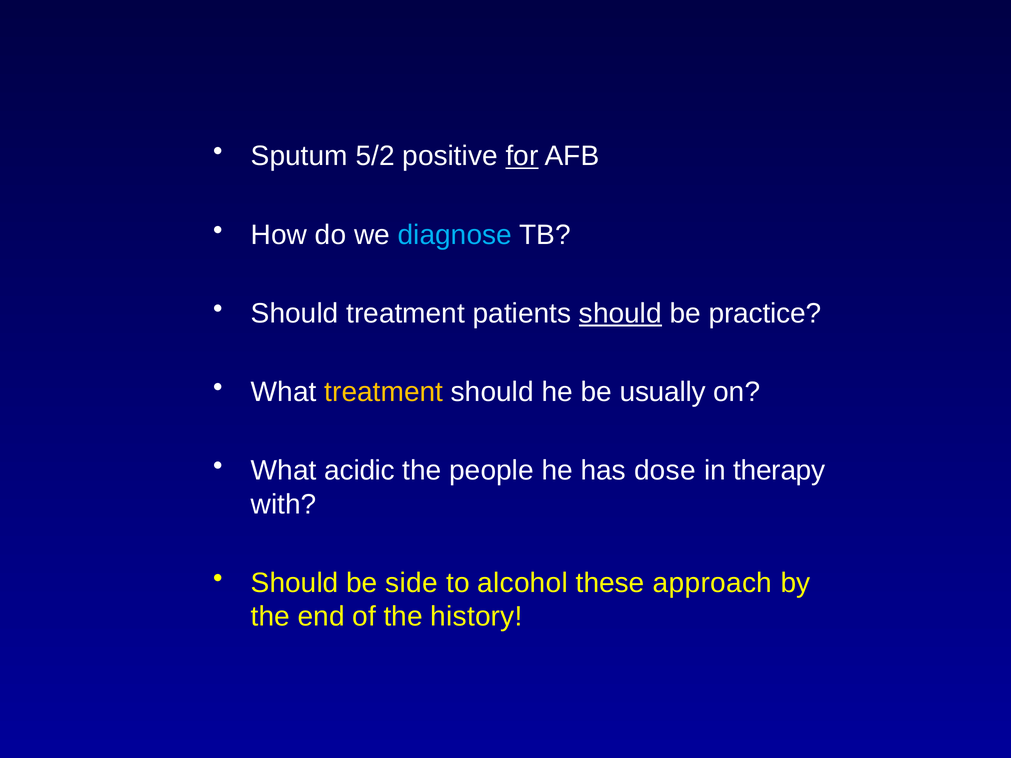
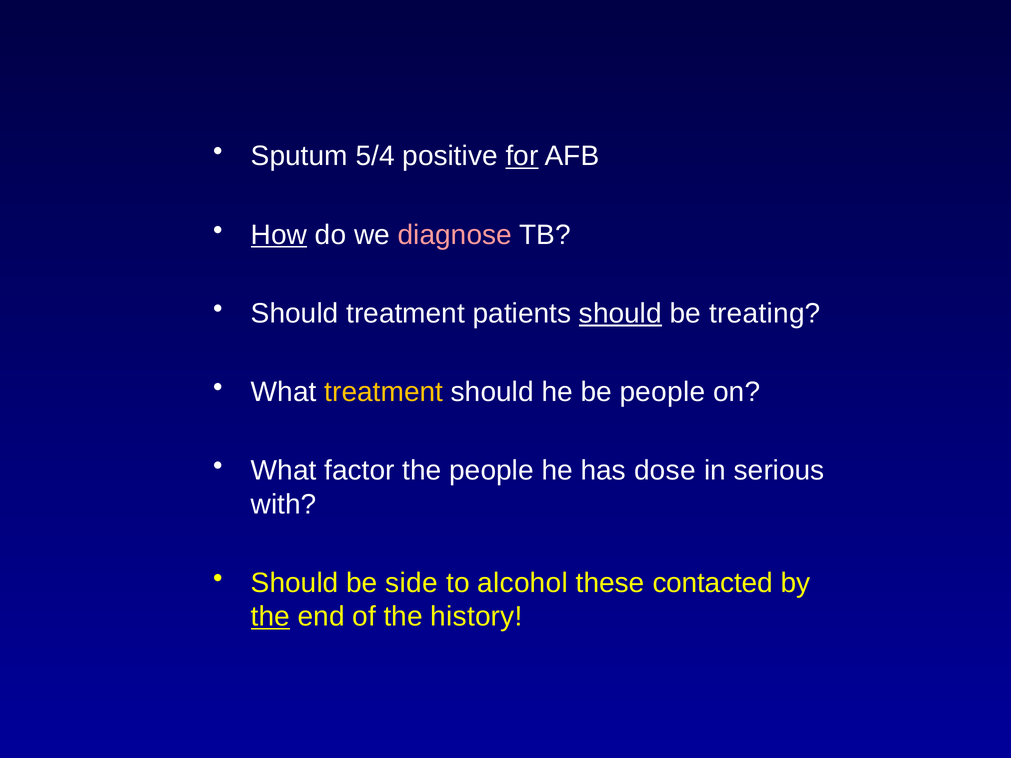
5/2: 5/2 -> 5/4 (375, 156)
How underline: none -> present (279, 235)
diagnose colour: light blue -> pink (455, 235)
practice: practice -> treating (765, 314)
be usually: usually -> people (662, 392)
acidic: acidic -> factor (360, 471)
therapy: therapy -> serious (779, 471)
approach: approach -> contacted (713, 583)
the underline: none -> present (270, 617)
